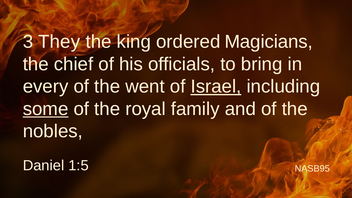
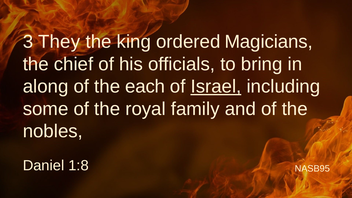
every: every -> along (46, 87)
went: went -> each (145, 87)
some underline: present -> none (46, 109)
1:5: 1:5 -> 1:8 (79, 165)
